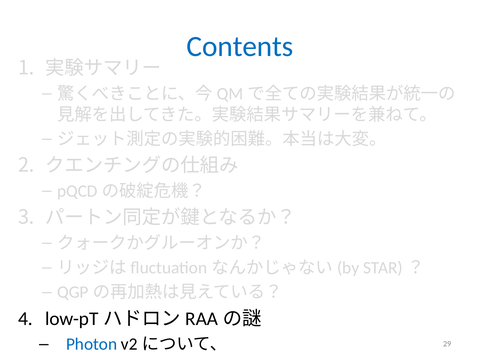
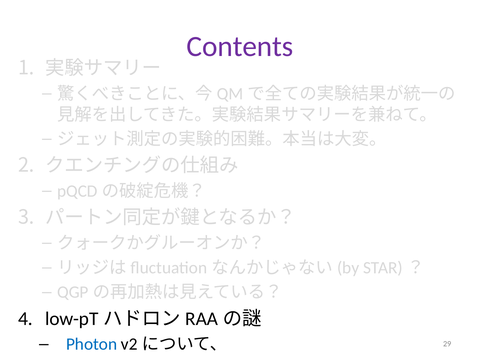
Contents colour: blue -> purple (240, 46)
